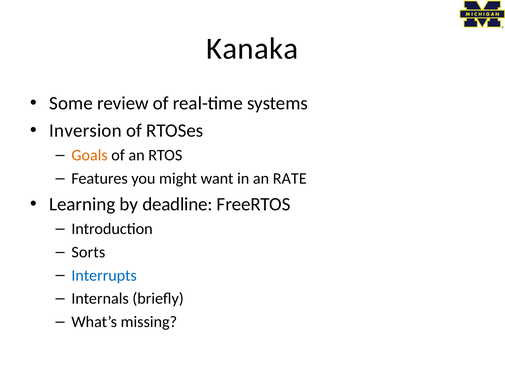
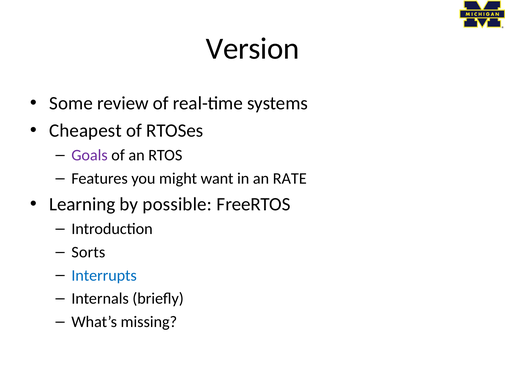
Kanaka: Kanaka -> Version (253, 49)
Inversion: Inversion -> Cheapest (86, 131)
Goals colour: orange -> purple (90, 156)
deadline: deadline -> possible (177, 205)
